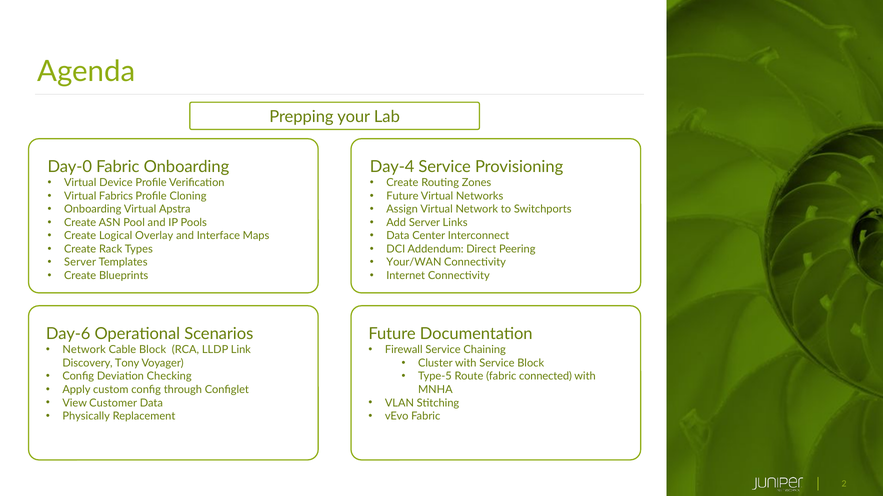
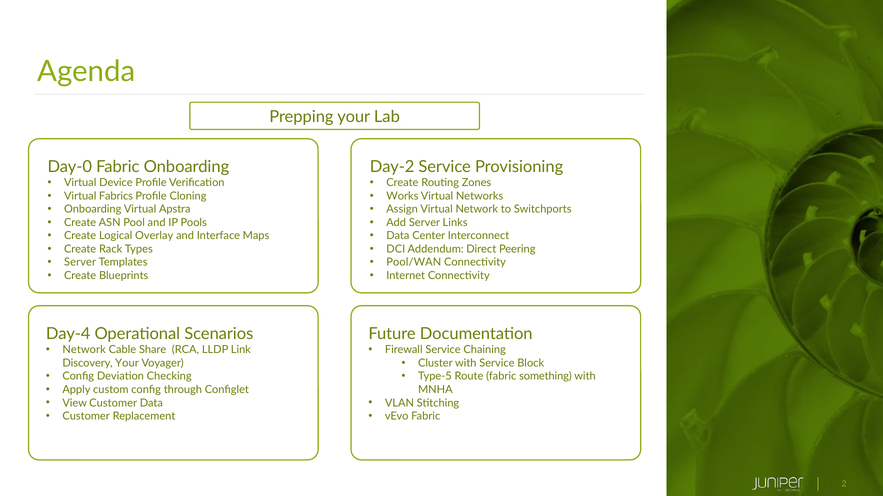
Day-4: Day-4 -> Day-2 (392, 167)
Future: Future -> Works (402, 196)
Your/WAN: Your/WAN -> Pool/WAN (414, 263)
Day-6: Day-6 -> Day-4 (68, 334)
Cable Block: Block -> Share (153, 350)
Discovery Tony: Tony -> Your (127, 364)
connected: connected -> something (545, 377)
Physically: Physically -> Customer (86, 417)
